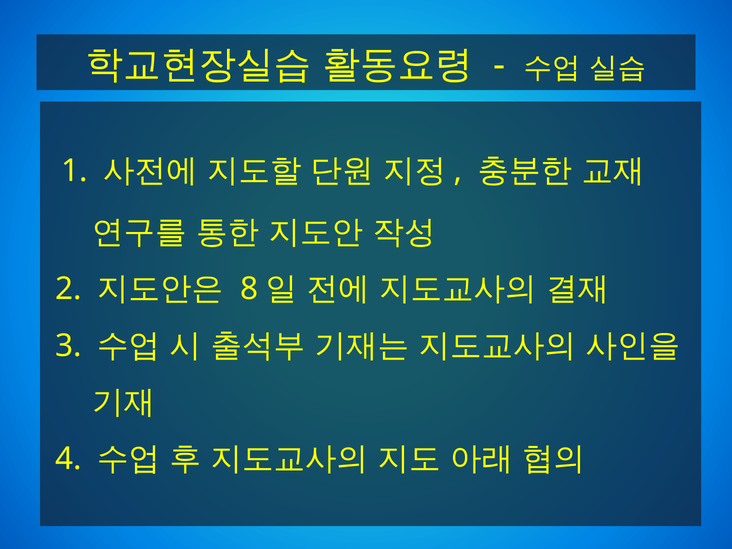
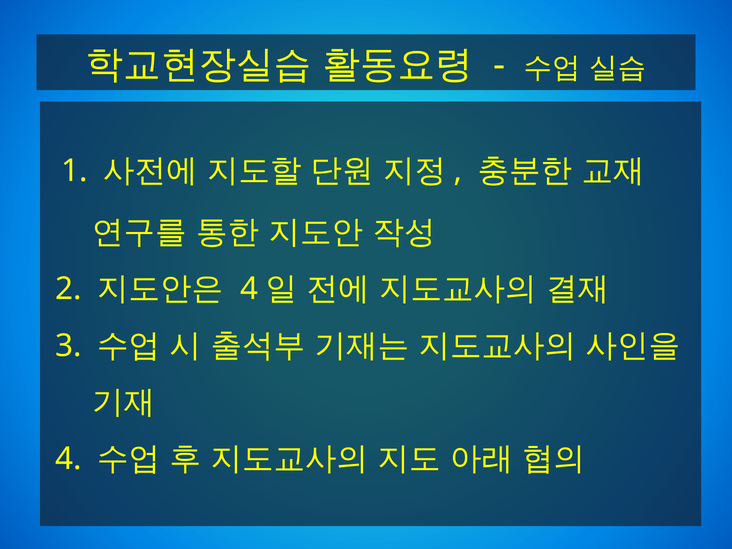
8: 8 -> 4 (249, 289)
